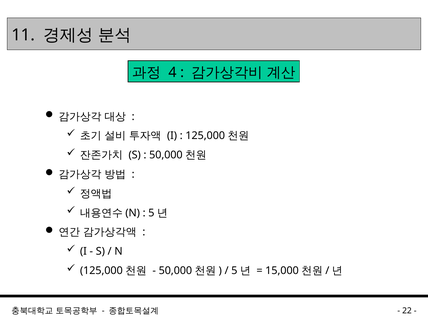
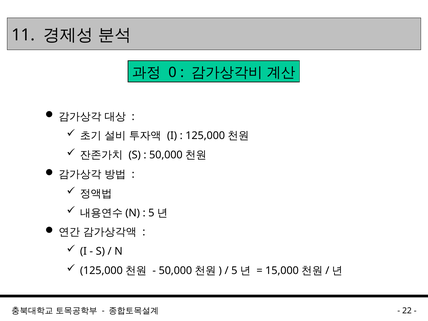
4: 4 -> 0 (172, 72)
